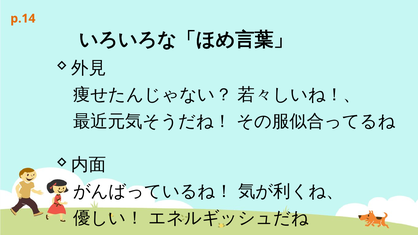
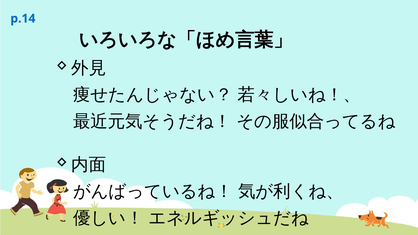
p.14 colour: orange -> blue (23, 19)
